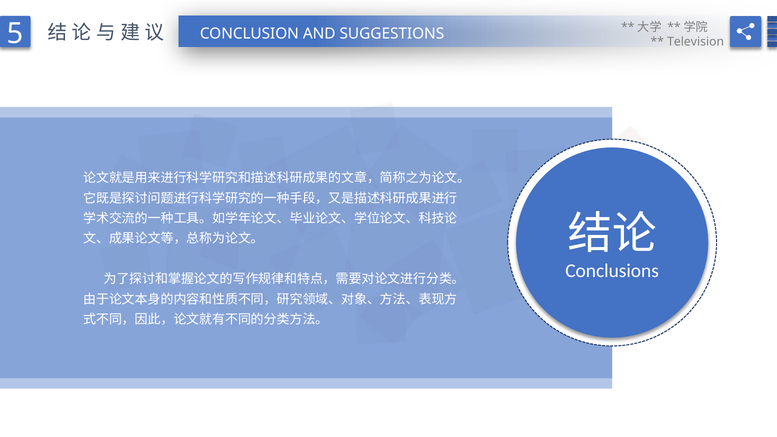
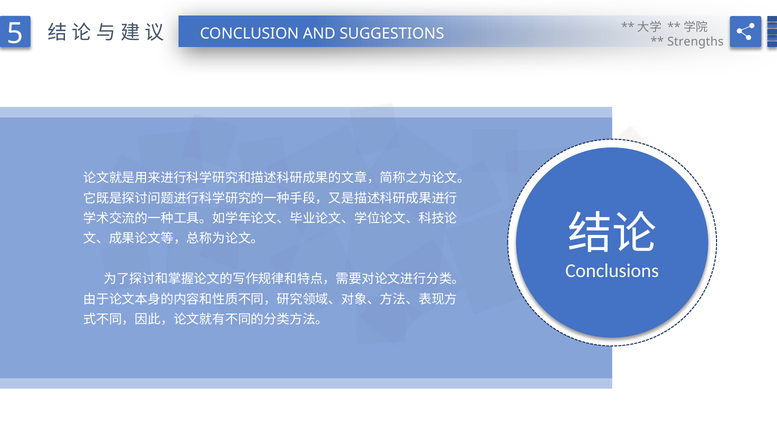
Television: Television -> Strengths (696, 42)
